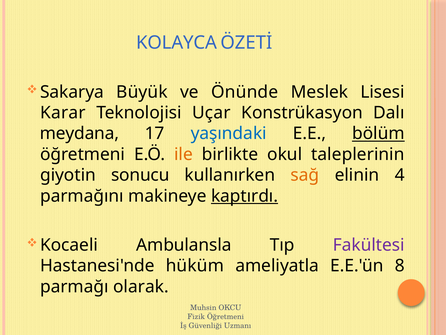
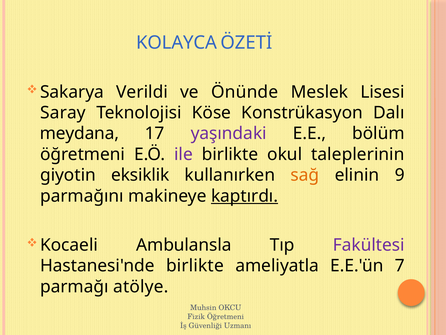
Büyük: Büyük -> Verildi (142, 92)
Karar: Karar -> Saray (63, 113)
Uçar: Uçar -> Köse (211, 113)
yaşındaki colour: blue -> purple (229, 133)
bölüm underline: present -> none (378, 133)
ile colour: orange -> purple (183, 154)
sonucu: sonucu -> eksiklik (140, 175)
4: 4 -> 9 (400, 175)
Hastanesi'nde hüküm: hüküm -> birlikte (195, 265)
8: 8 -> 7 (400, 265)
olarak: olarak -> atölye (141, 286)
